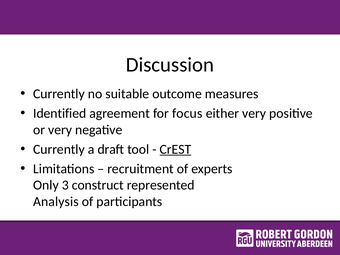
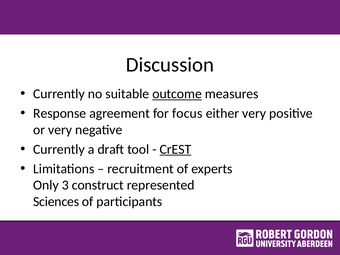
outcome underline: none -> present (177, 94)
Identified: Identified -> Response (60, 113)
Analysis: Analysis -> Sciences (56, 202)
